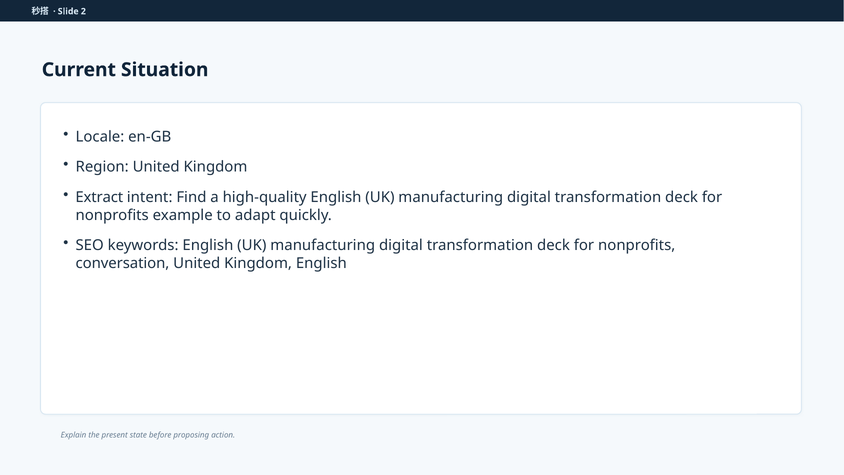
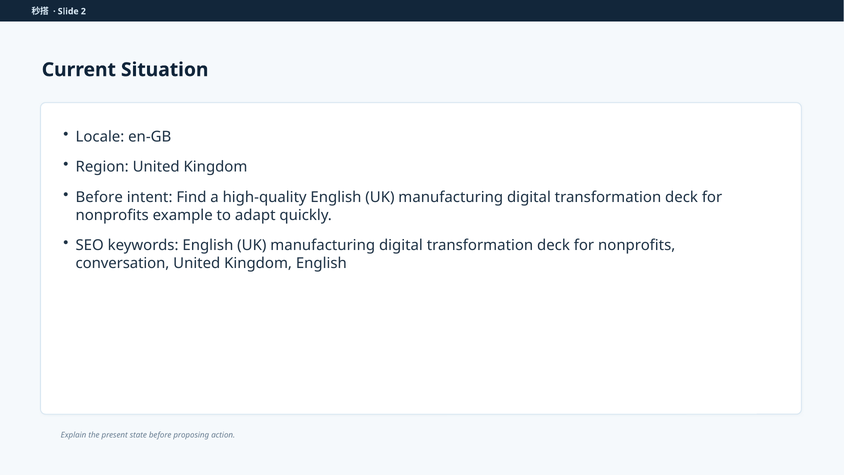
Extract: Extract -> Before (99, 197)
